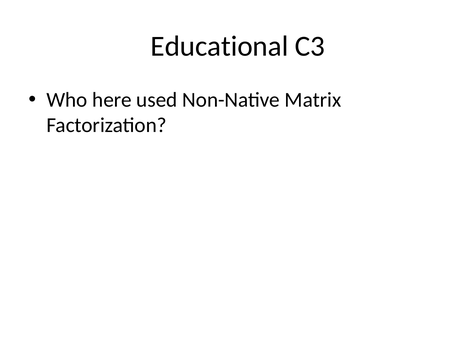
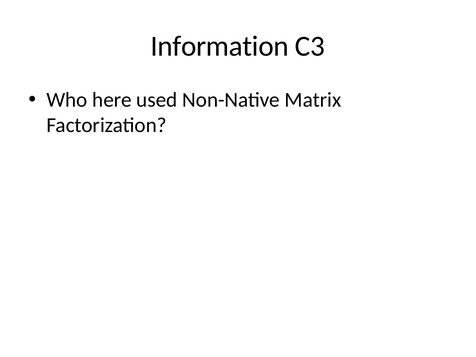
Educational: Educational -> Information (220, 46)
